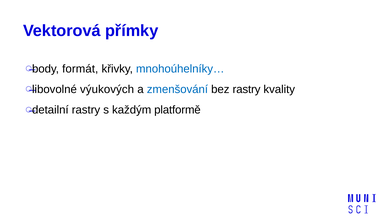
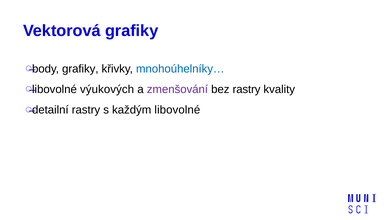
Vektorová přímky: přímky -> grafiky (132, 31)
body formát: formát -> grafiky (80, 69)
zmenšování colour: blue -> purple (177, 89)
každým platformě: platformě -> libovolné (177, 110)
